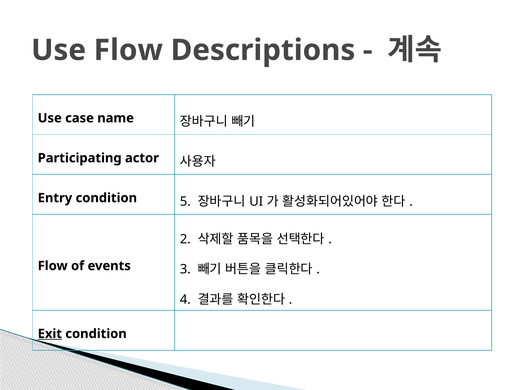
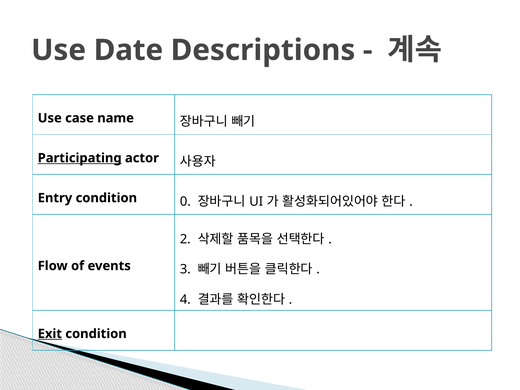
Use Flow: Flow -> Date (128, 50)
Participating underline: none -> present (80, 158)
5: 5 -> 0 (185, 201)
